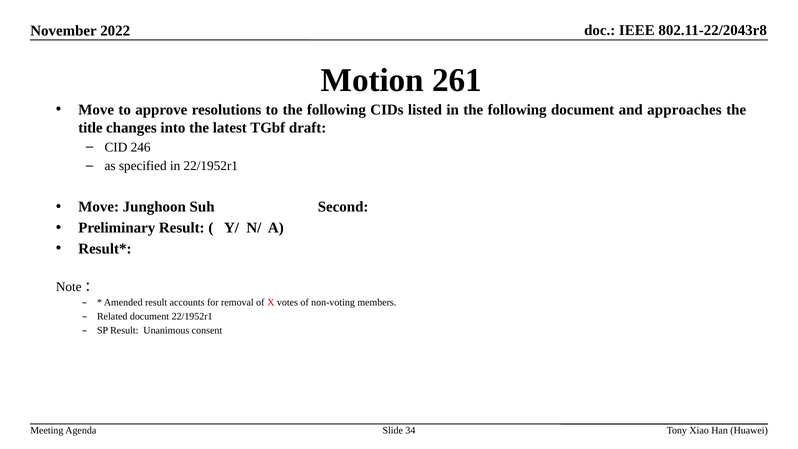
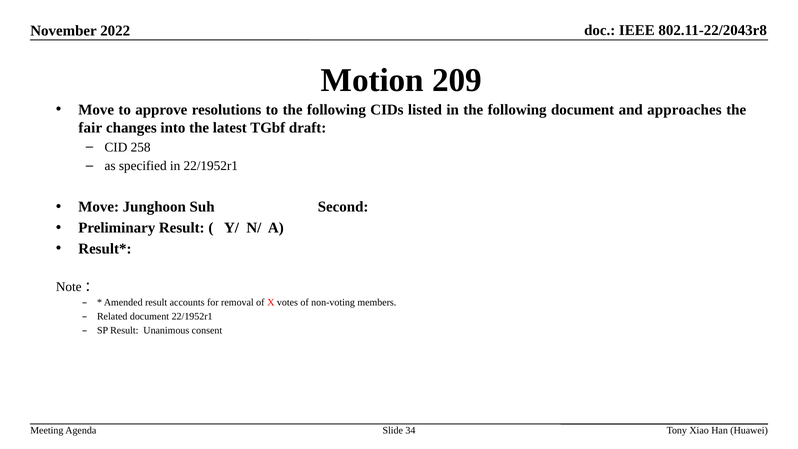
261: 261 -> 209 (457, 80)
title: title -> fair (90, 128)
246: 246 -> 258 (141, 147)
